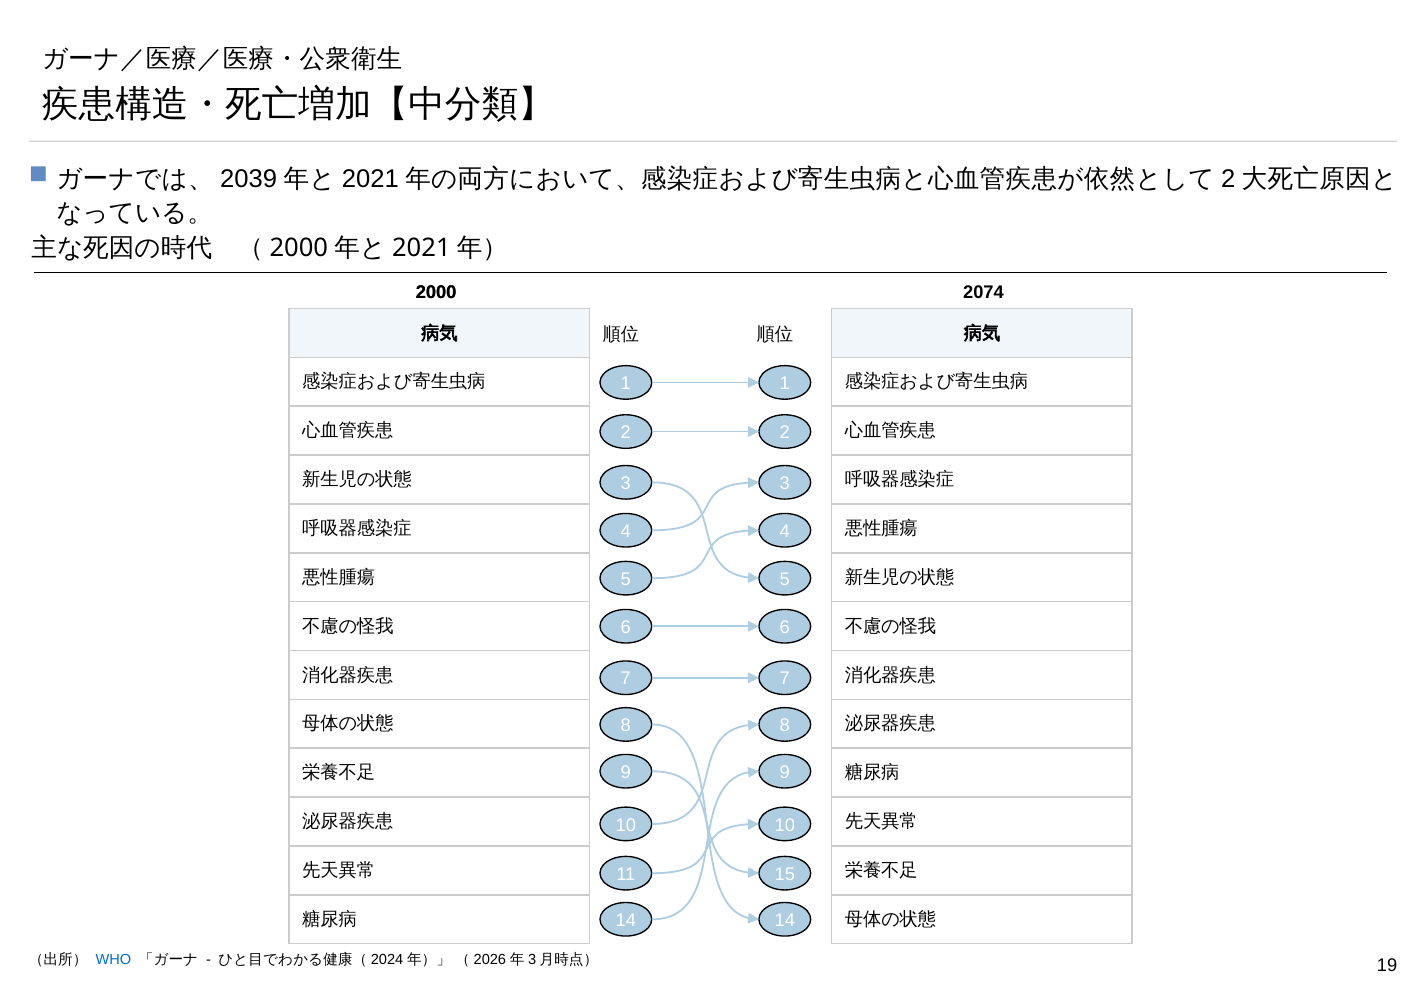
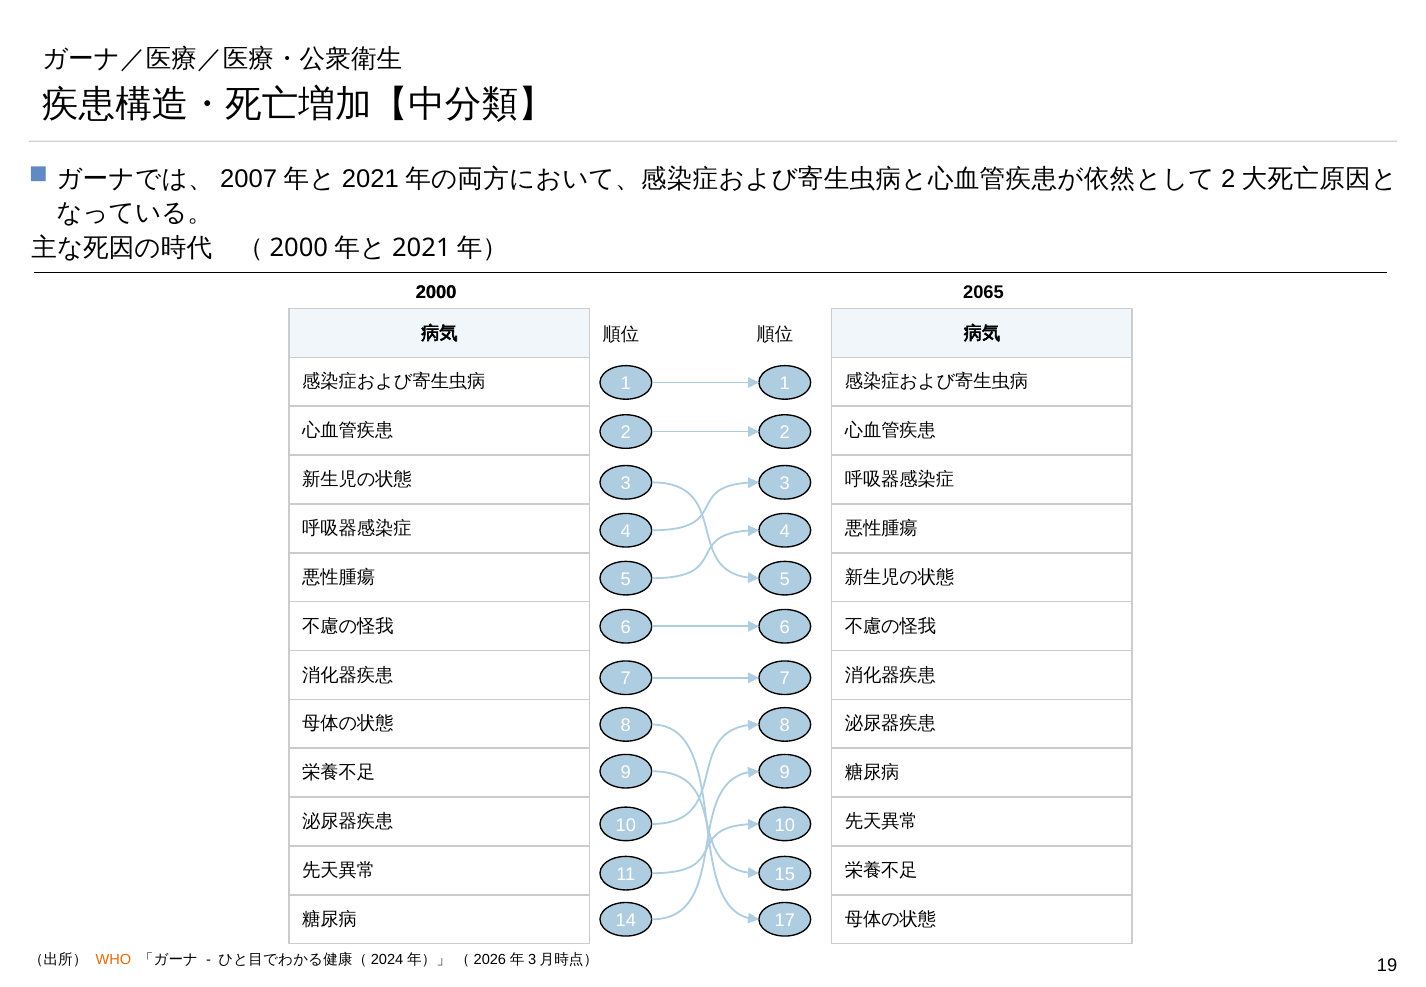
2039: 2039 -> 2007 (249, 179)
2074: 2074 -> 2065 (983, 293)
14 14: 14 -> 17 (785, 921)
WHO colour: blue -> orange (113, 959)
